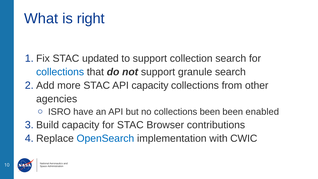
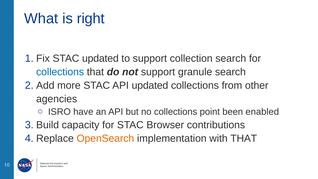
API capacity: capacity -> updated (150, 85)
collections been: been -> point (210, 112)
OpenSearch colour: blue -> orange (105, 138)
with CWIC: CWIC -> THAT (244, 138)
